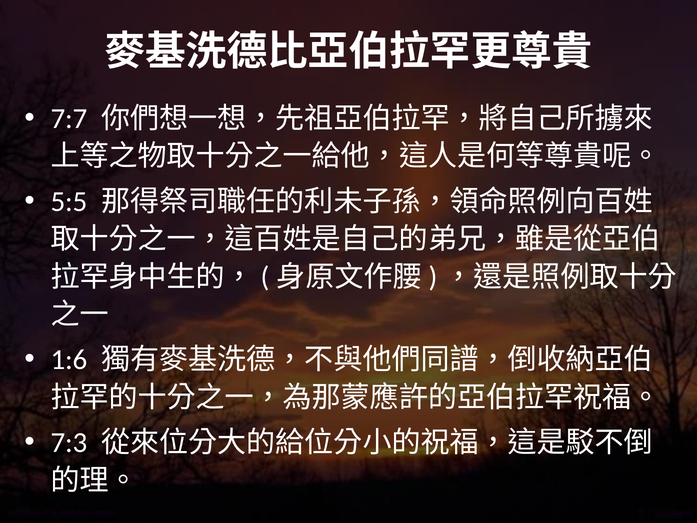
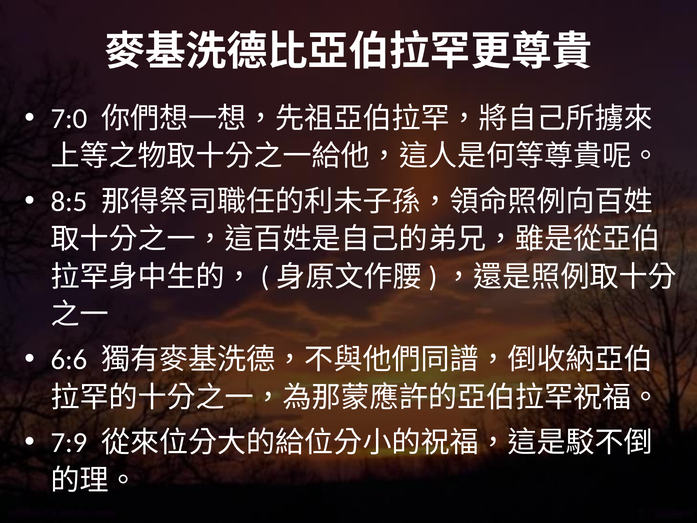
7:7: 7:7 -> 7:0 (69, 119)
5:5: 5:5 -> 8:5 (69, 202)
1:6: 1:6 -> 6:6 (69, 360)
7:3: 7:3 -> 7:9 (69, 443)
